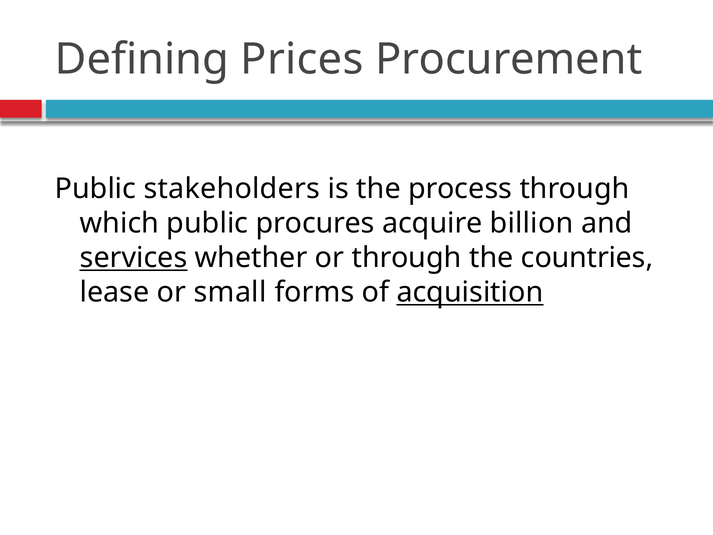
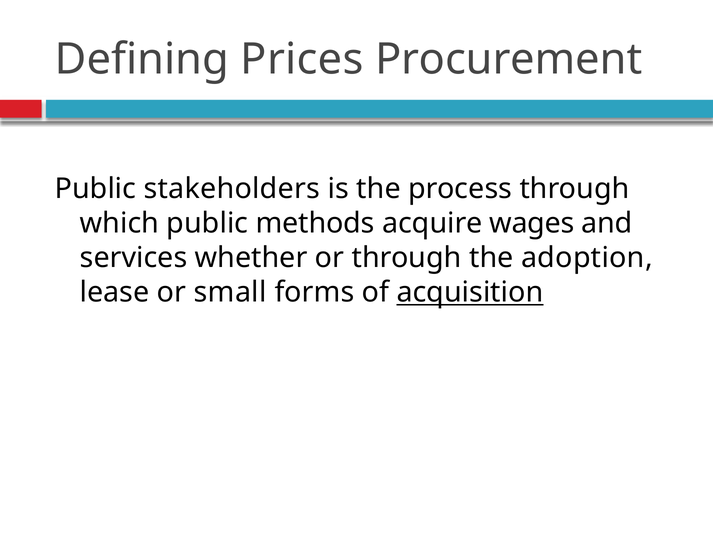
procures: procures -> methods (315, 223)
billion: billion -> wages (532, 223)
services underline: present -> none (134, 258)
countries: countries -> adoption (587, 258)
